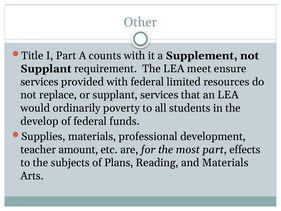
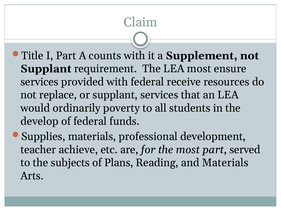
Other: Other -> Claim (140, 22)
LEA meet: meet -> most (199, 69)
limited: limited -> receive (184, 82)
amount: amount -> achieve (78, 149)
effects: effects -> served (245, 149)
